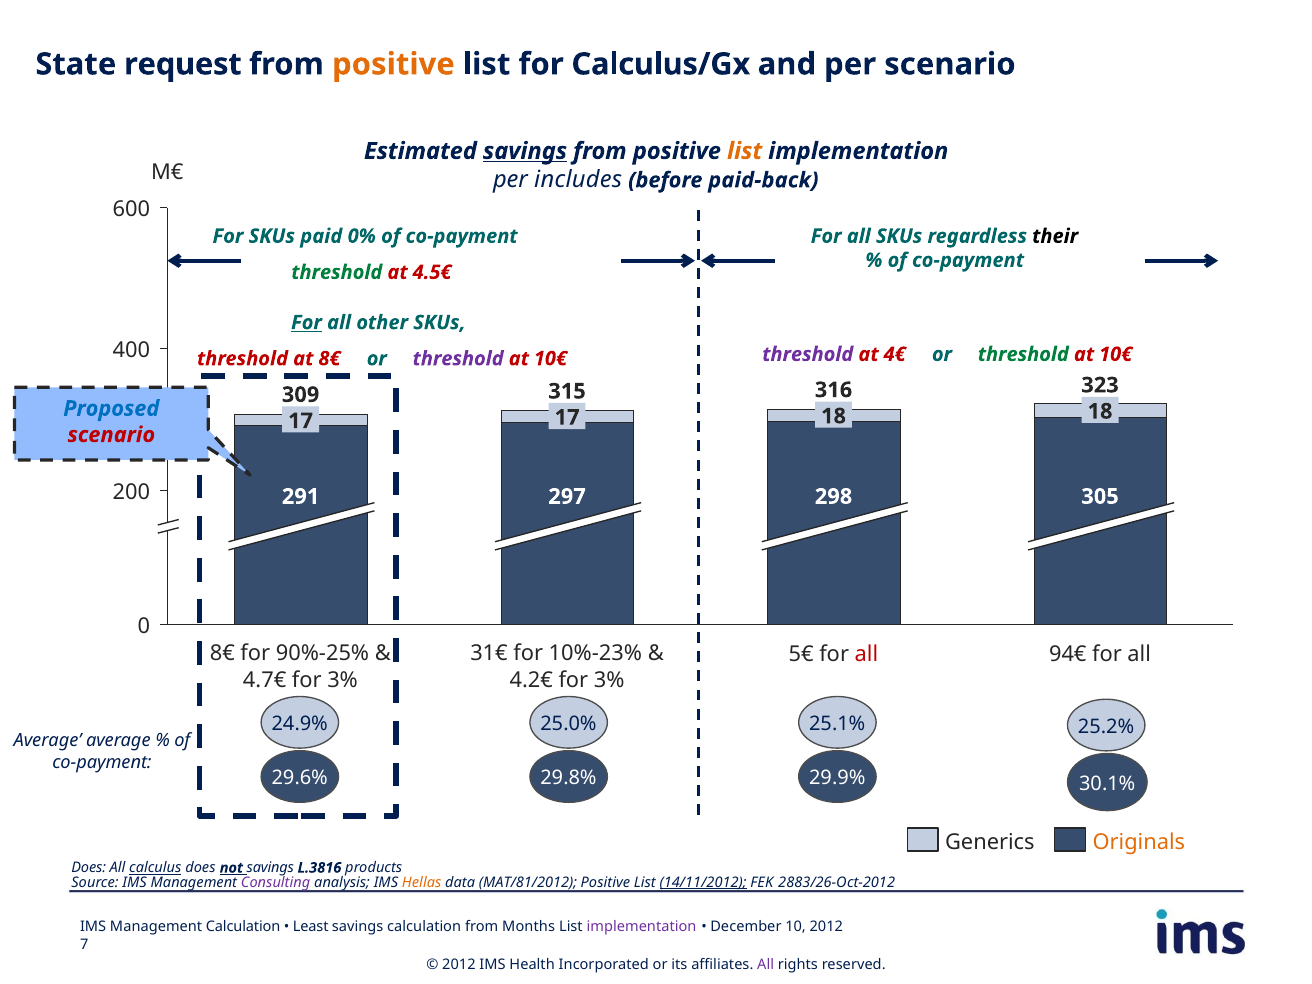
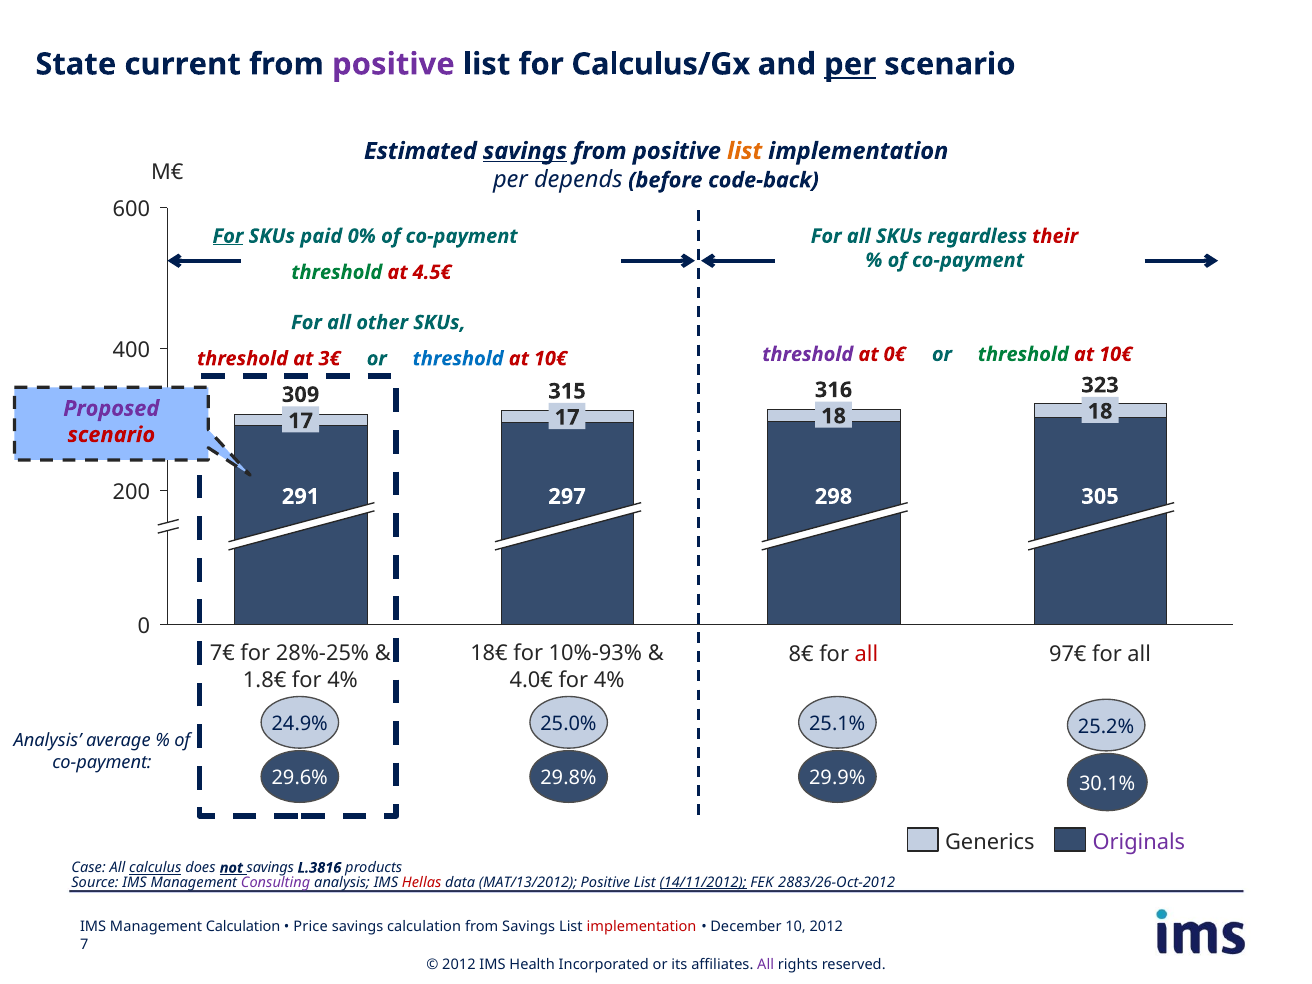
request: request -> current (183, 64)
positive colour: orange -> purple (393, 64)
per underline: none -> present (850, 64)
includes: includes -> depends (578, 180)
paid-back: paid-back -> code-back (764, 180)
For underline: none -> present (228, 236)
their colour: black -> red (1055, 236)
For underline: present -> none (306, 323)
4€: 4€ -> 0€ (895, 354)
at 8€: 8€ -> 3€ (329, 359)
threshold colour: purple -> blue (458, 359)
Proposed colour: blue -> purple (111, 409)
8€: 8€ -> 7€ (222, 654)
90%-25%: 90%-25% -> 28%-25% (322, 654)
31€: 31€ -> 18€ (489, 654)
10%-23%: 10%-23% -> 10%-93% (595, 654)
5€: 5€ -> 8€ (801, 654)
94€: 94€ -> 97€ (1068, 654)
4.7€: 4.7€ -> 1.8€ (265, 680)
3%: 3% -> 4% (343, 680)
4.2€: 4.2€ -> 4.0€ (531, 680)
3%: 3% -> 4% (609, 680)
Average: Average -> Analysis (48, 741)
Originals colour: orange -> purple (1139, 842)
Does: Does -> Case (89, 868)
Hellas colour: orange -> red (422, 883)
MAT/81/2012: MAT/81/2012 -> MAT/13/2012 (528, 883)
Least: Least -> Price (311, 927)
from Months: Months -> Savings (529, 927)
implementation colour: purple -> red (642, 927)
